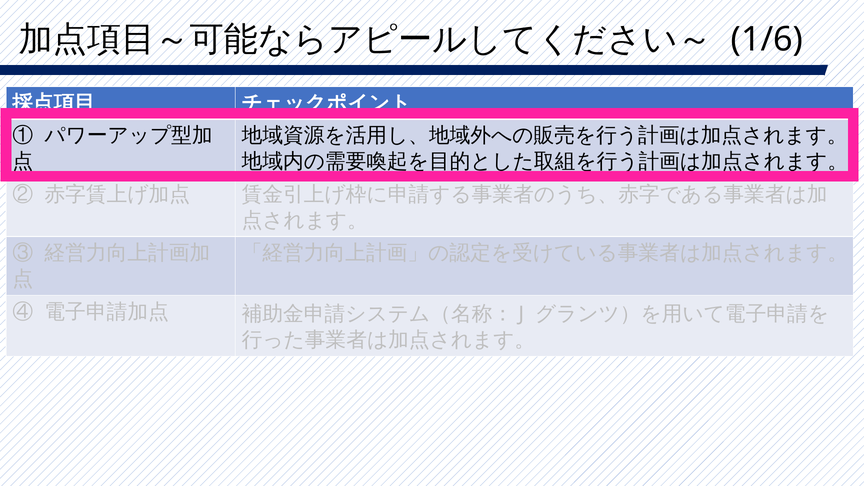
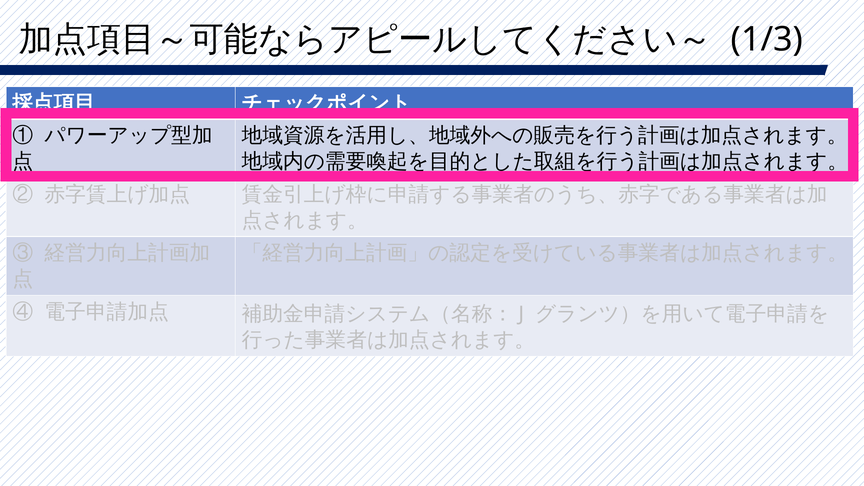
1/6: 1/6 -> 1/3 (767, 40)
